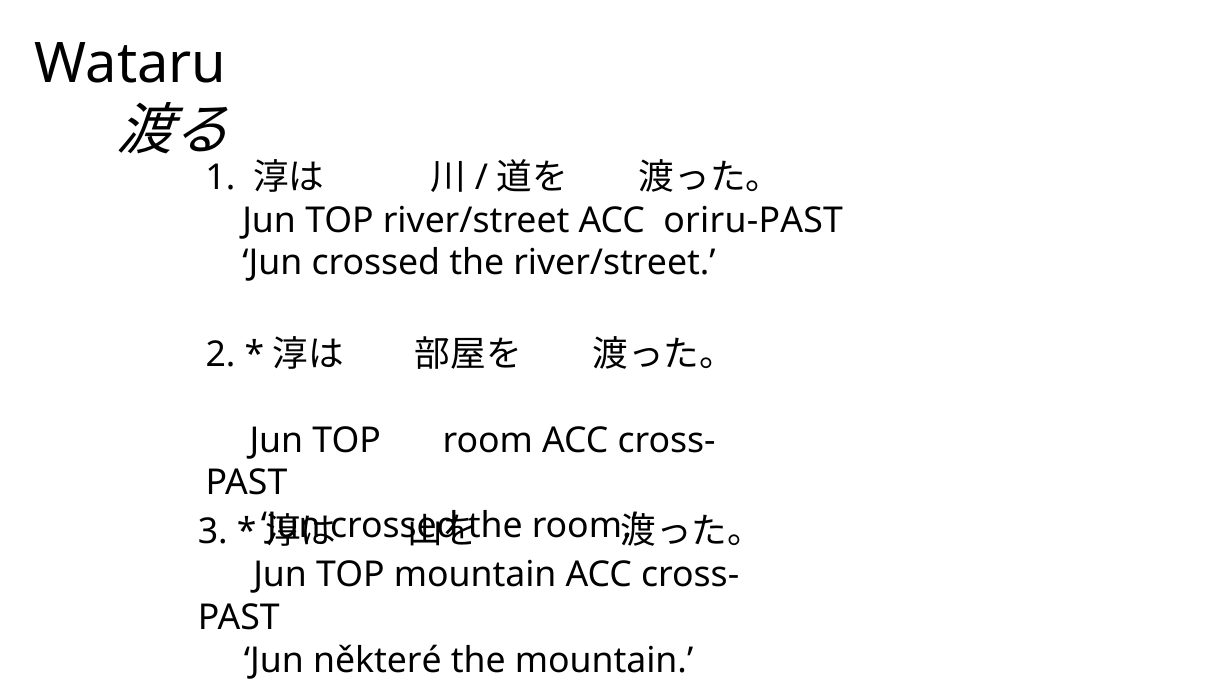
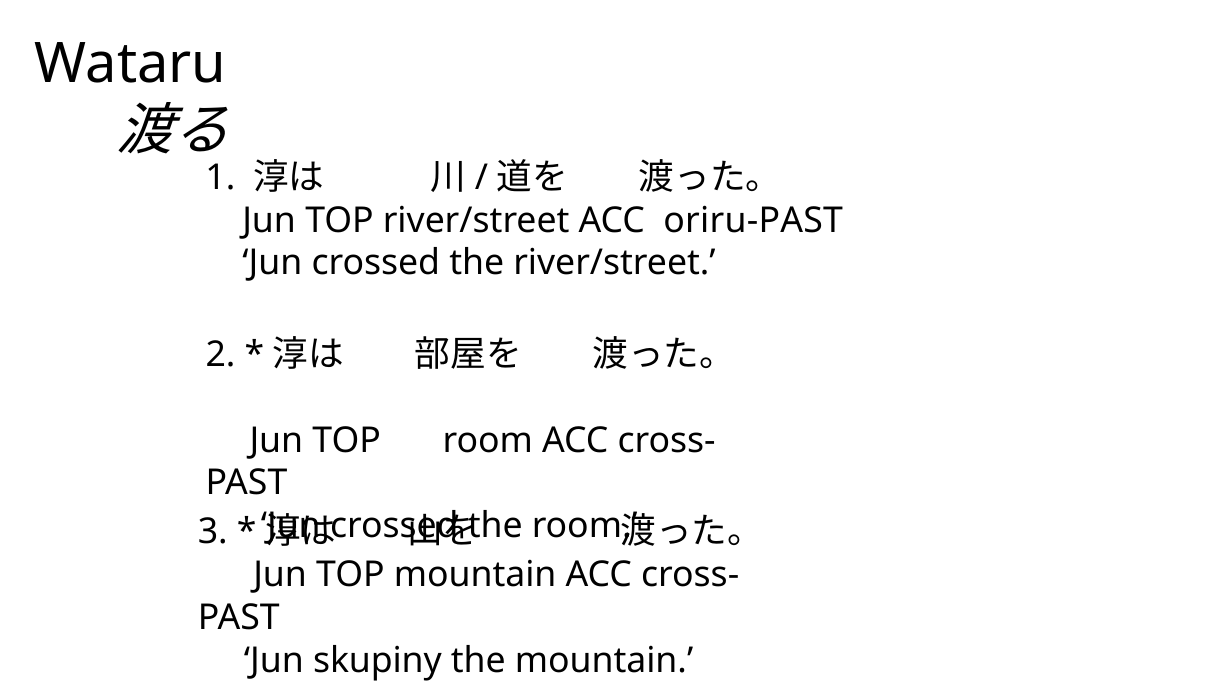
některé: některé -> skupiny (377, 660)
